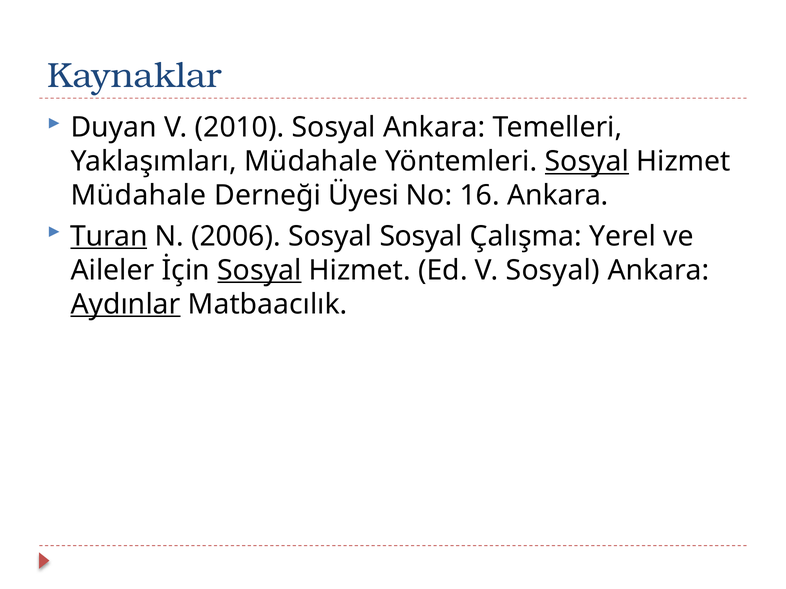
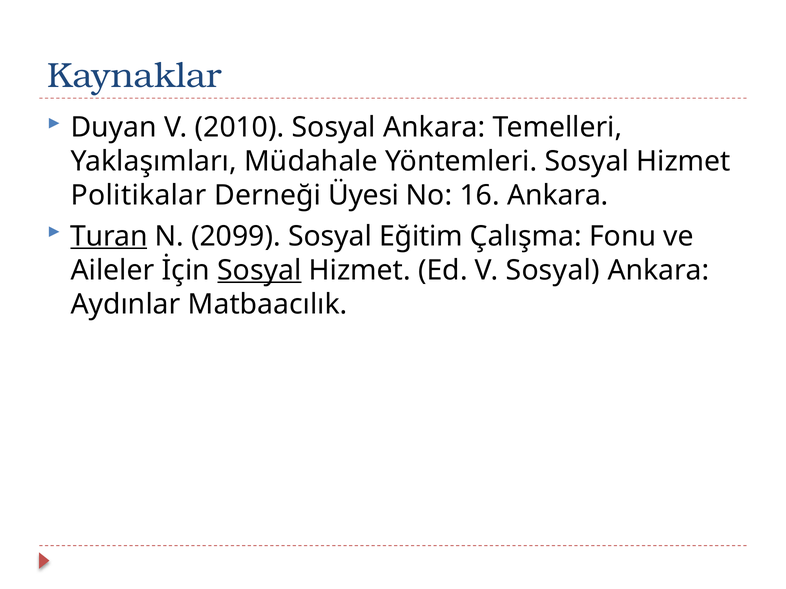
Sosyal underline: present -> none (587, 162)
Müdahale: Müdahale -> Politikalar (139, 196)
2006: 2006 -> 2099 (236, 236)
Sosyal Sosyal: Sosyal -> Eğitim (421, 236)
Yerel: Yerel -> Fonu (623, 236)
Aydınlar underline: present -> none (126, 304)
